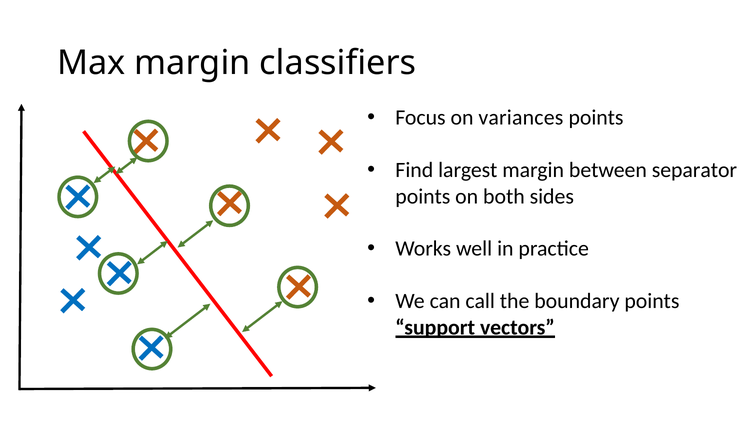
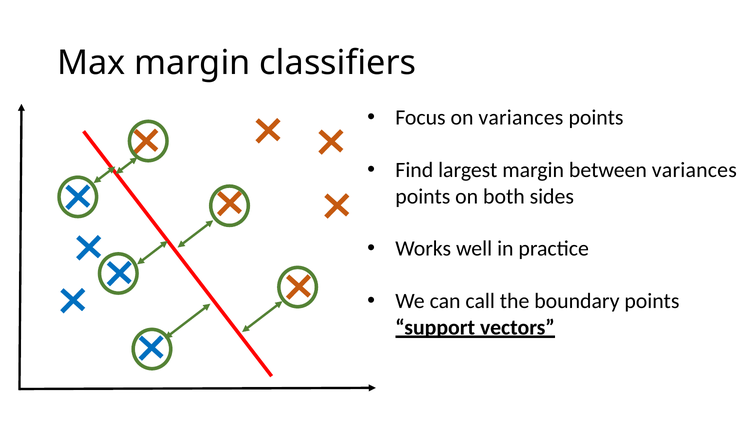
between separator: separator -> variances (694, 170)
